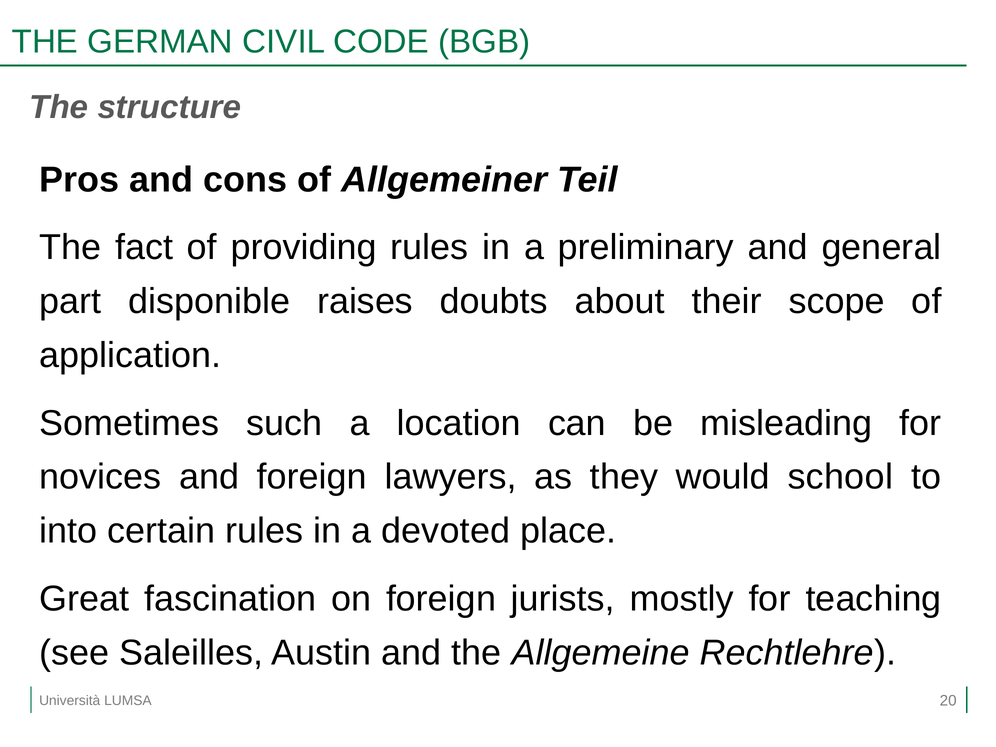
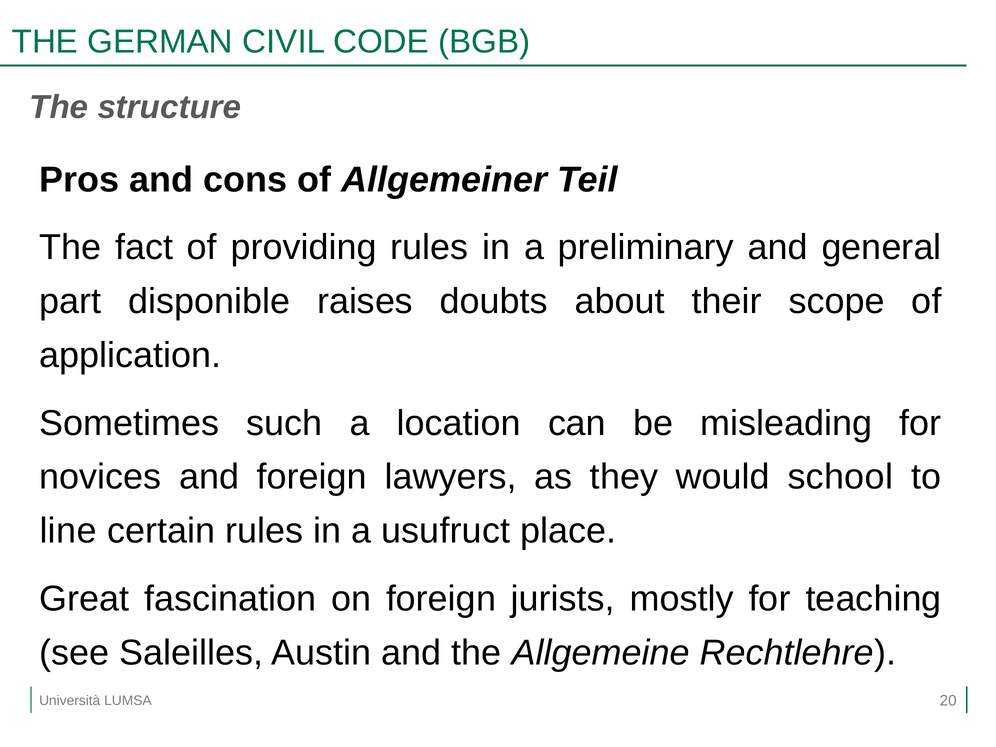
into: into -> line (68, 531)
devoted: devoted -> usufruct (446, 531)
